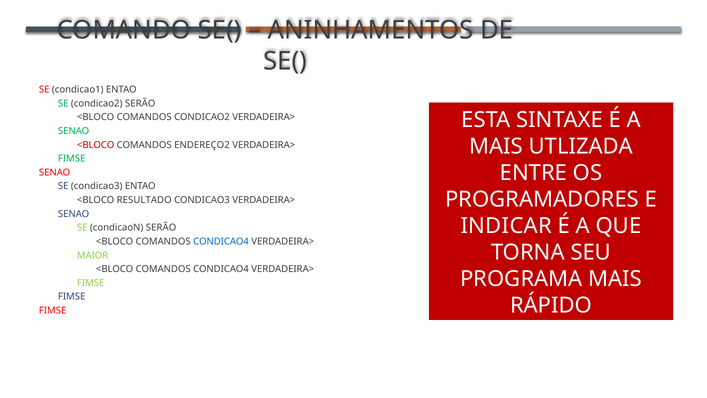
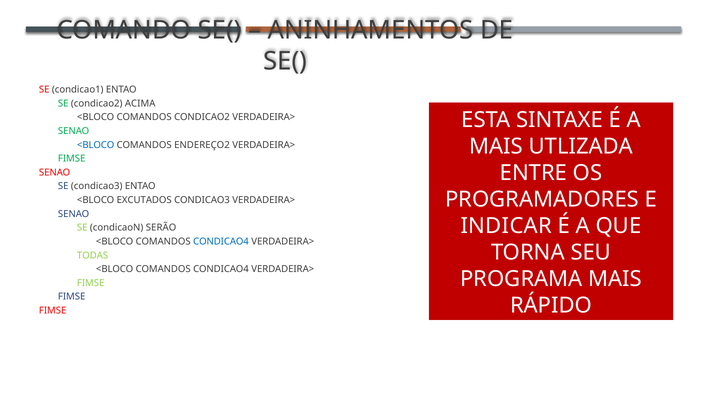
condicao2 SERÃO: SERÃO -> ACIMA (140, 103)
<BLOCO colour: red -> blue (96, 145)
RESULTADO: RESULTADO -> EXCUTADOS (144, 200)
MAIOR: MAIOR -> TODAS (93, 255)
